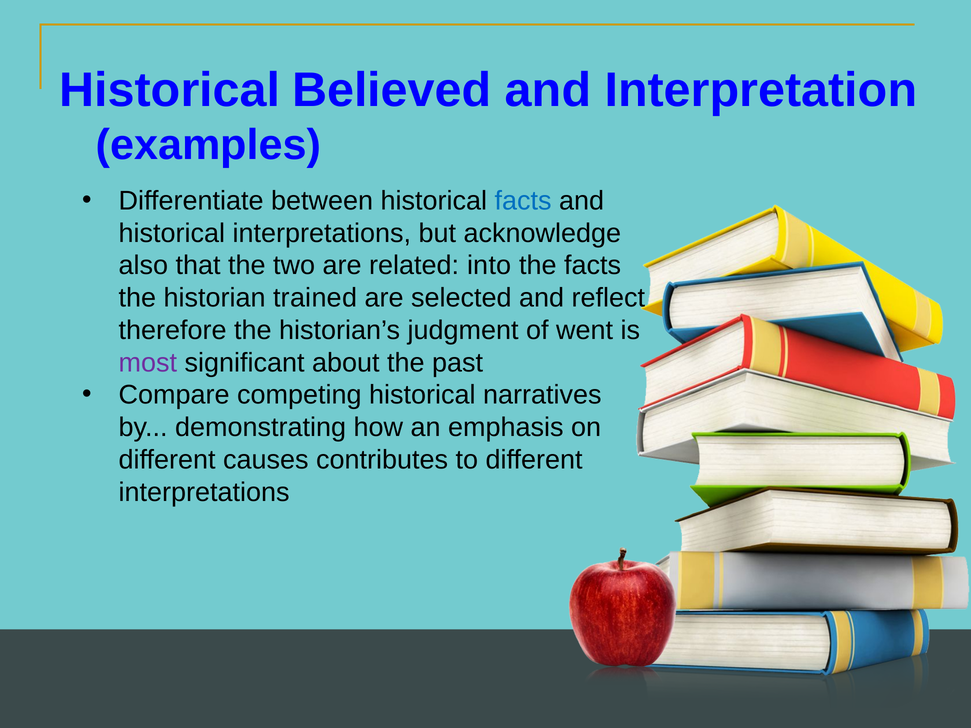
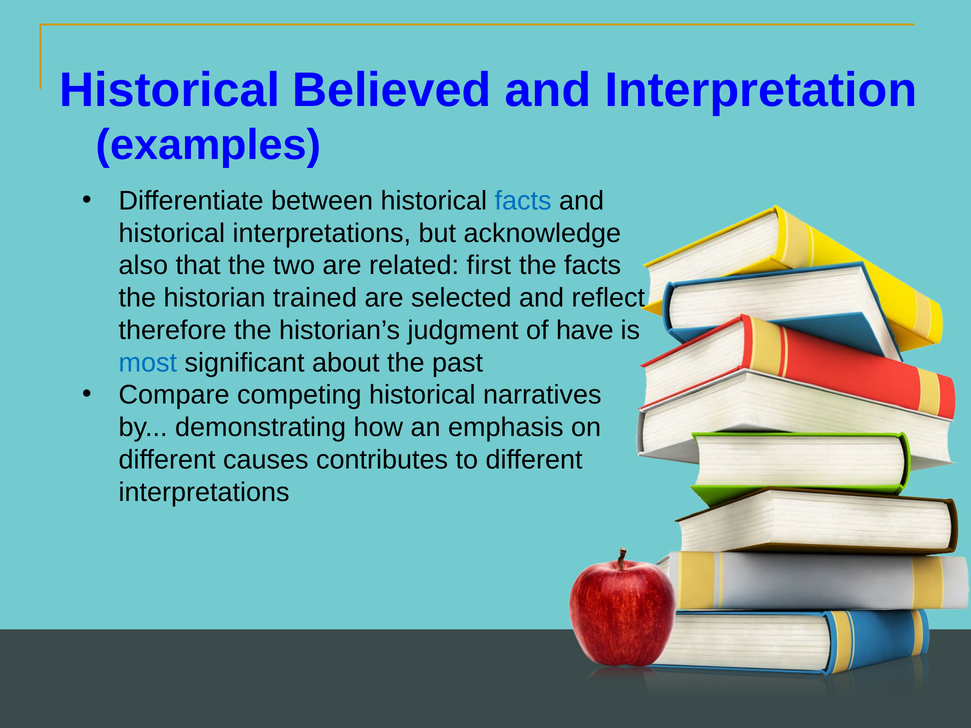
into: into -> first (489, 266)
went: went -> have (585, 330)
most colour: purple -> blue (148, 363)
